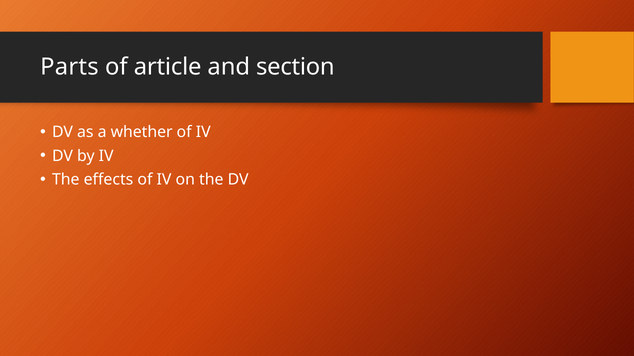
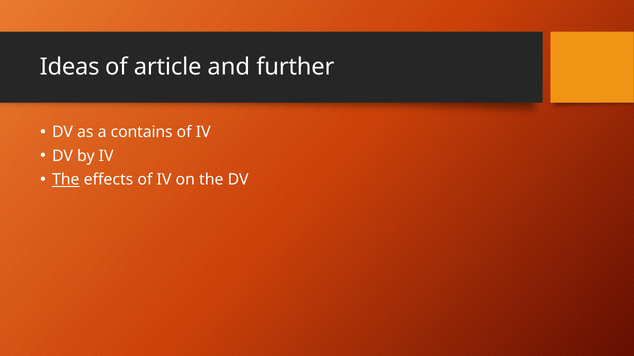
Parts: Parts -> Ideas (70, 67)
section: section -> further (295, 67)
whether: whether -> contains (142, 132)
The underline: none -> present (66, 180)
